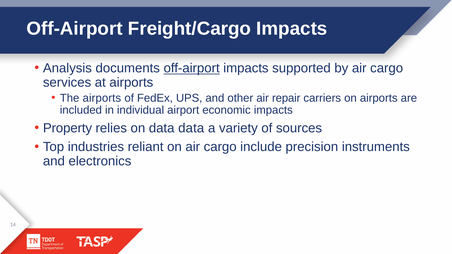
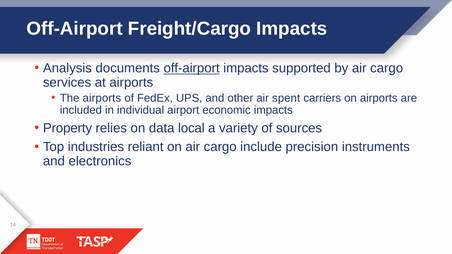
repair: repair -> spent (286, 98)
data data: data -> local (191, 128)
